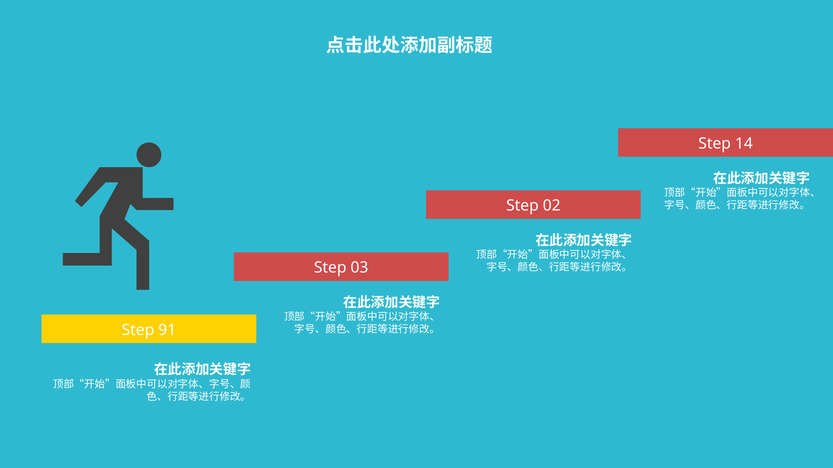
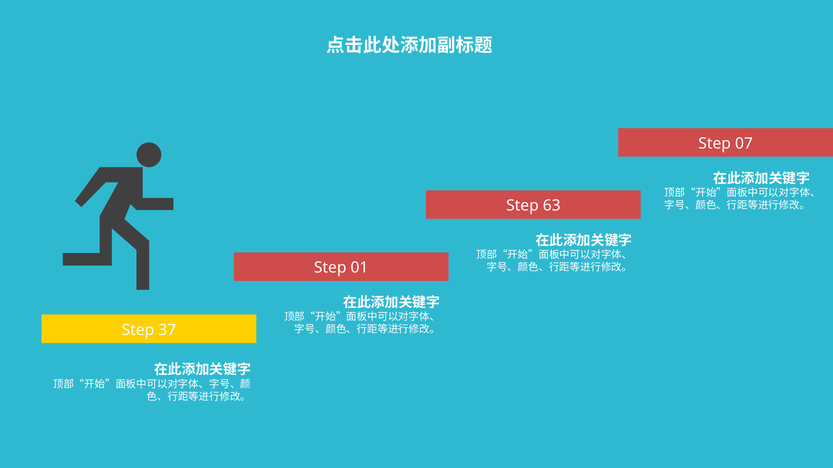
14: 14 -> 07 (744, 144)
02: 02 -> 63 (552, 206)
03: 03 -> 01 (359, 268)
91: 91 -> 37 (167, 330)
